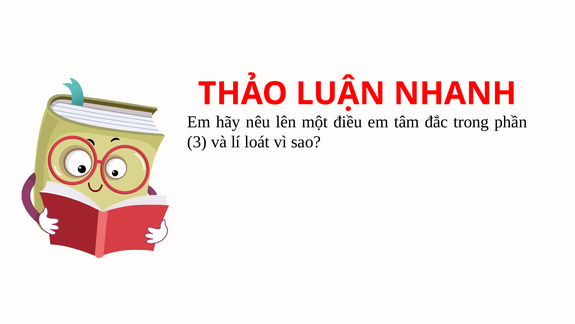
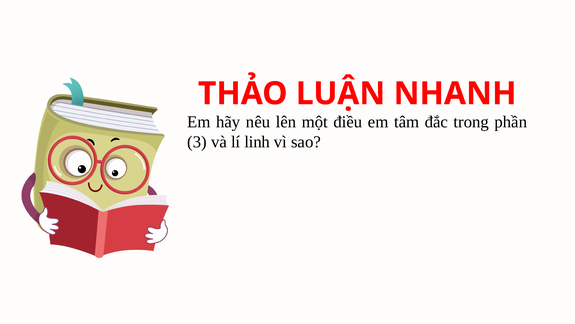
loát: loát -> linh (257, 142)
